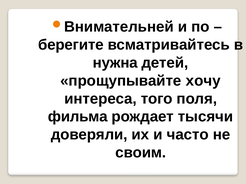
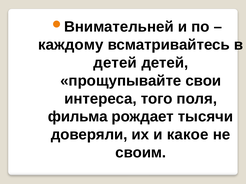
берегите: берегите -> каждому (71, 45)
нужна: нужна -> детей (115, 63)
хочу: хочу -> свои (203, 81)
часто: часто -> какое (188, 135)
